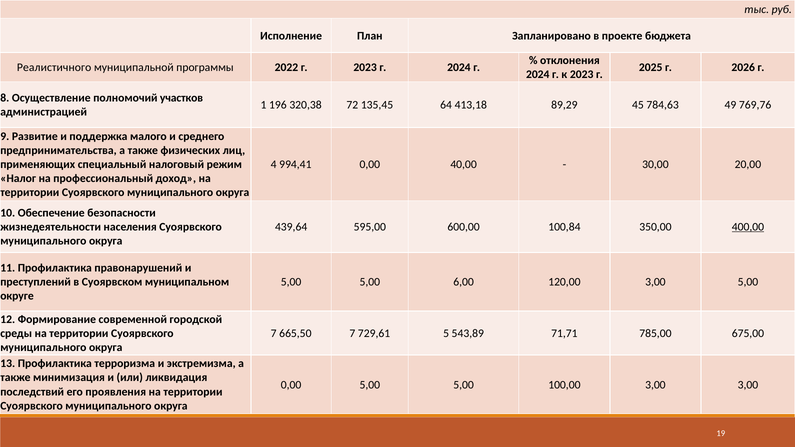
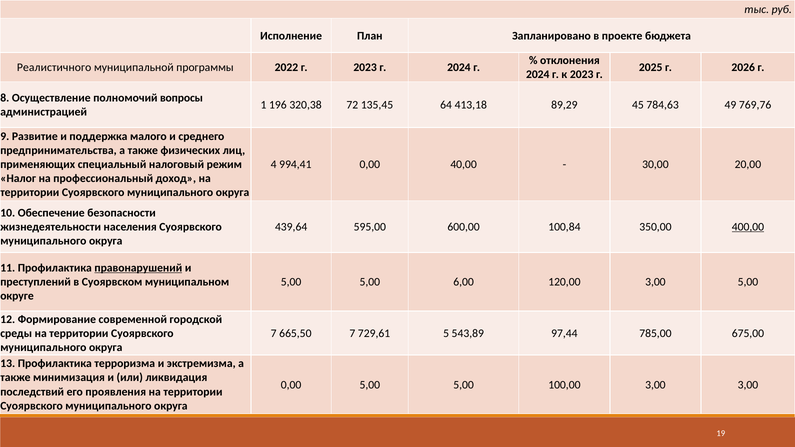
участков: участков -> вопросы (181, 98)
правонарушений underline: none -> present (138, 268)
71,71: 71,71 -> 97,44 (564, 333)
